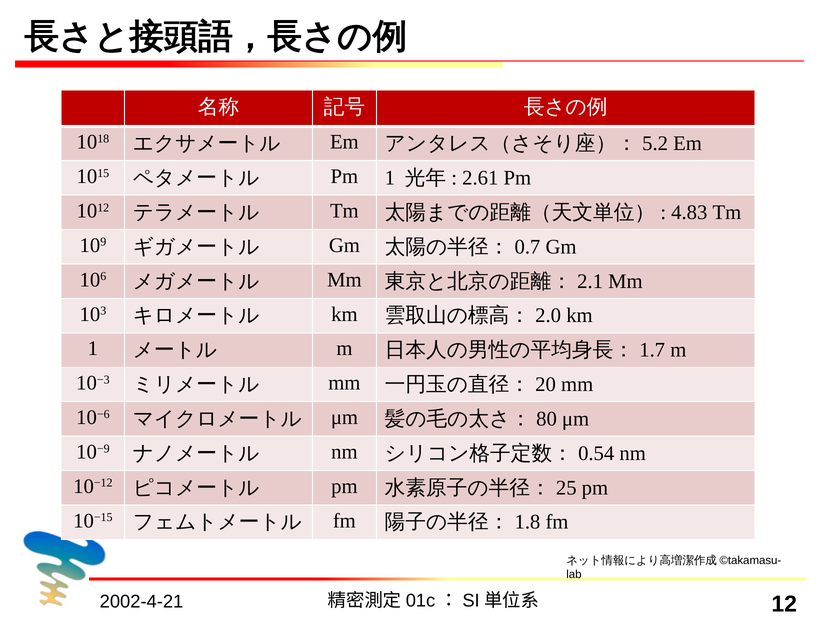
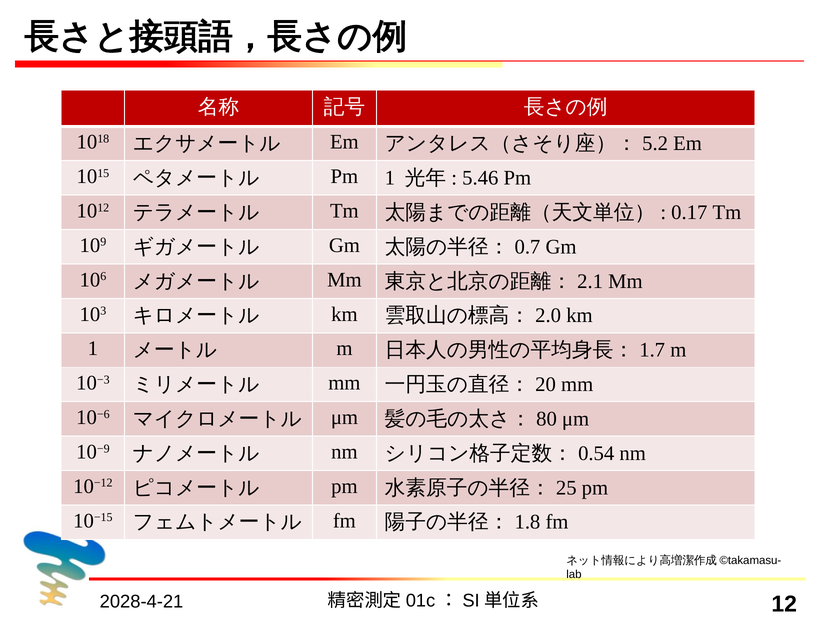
2.61: 2.61 -> 5.46 (480, 178)
4.83: 4.83 -> 0.17 (689, 212)
2002-4-21: 2002-4-21 -> 2028-4-21 (142, 602)
